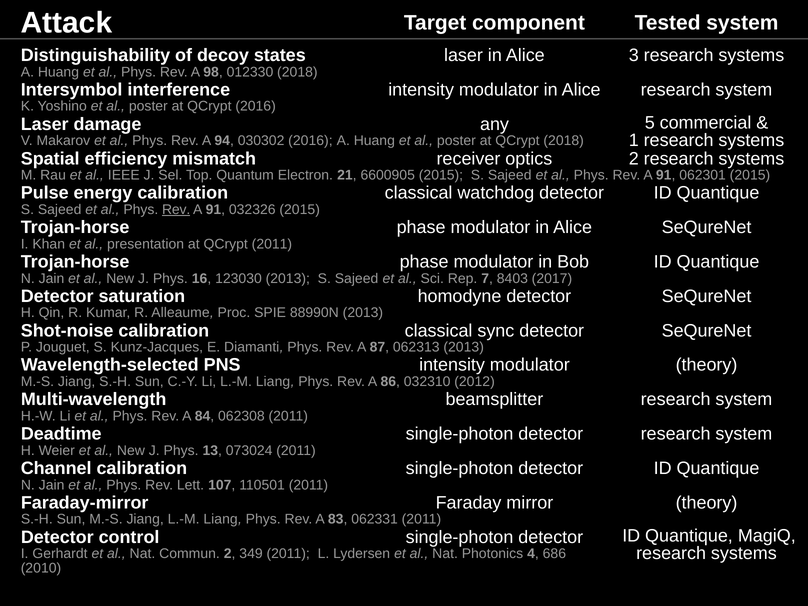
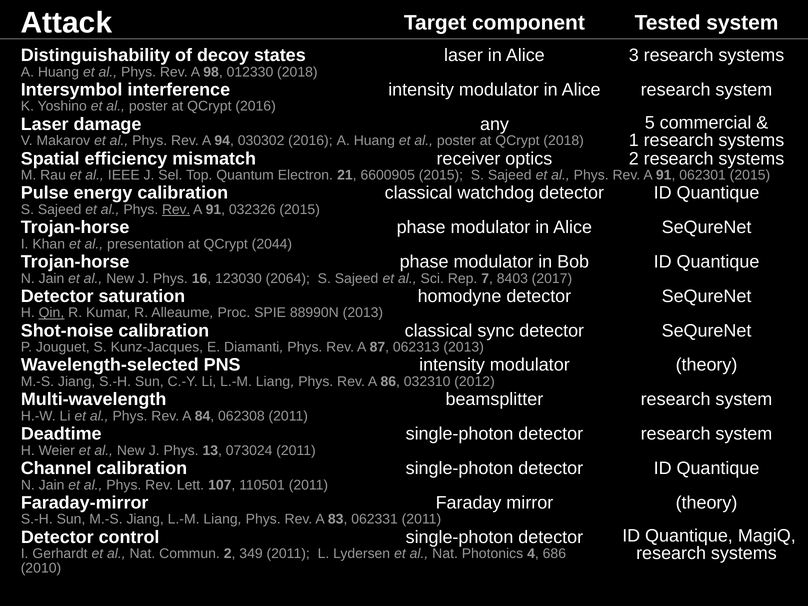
QCrypt 2011: 2011 -> 2044 (272, 244)
123030 2013: 2013 -> 2064 (288, 278)
Qin underline: none -> present (51, 313)
